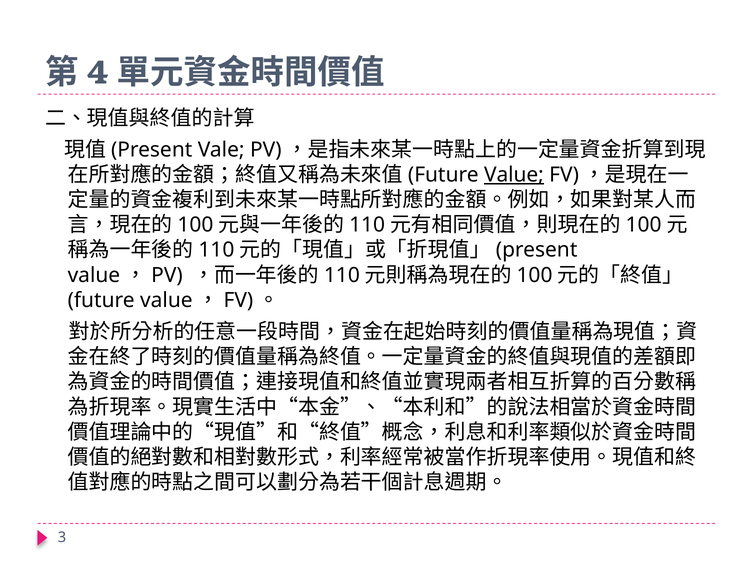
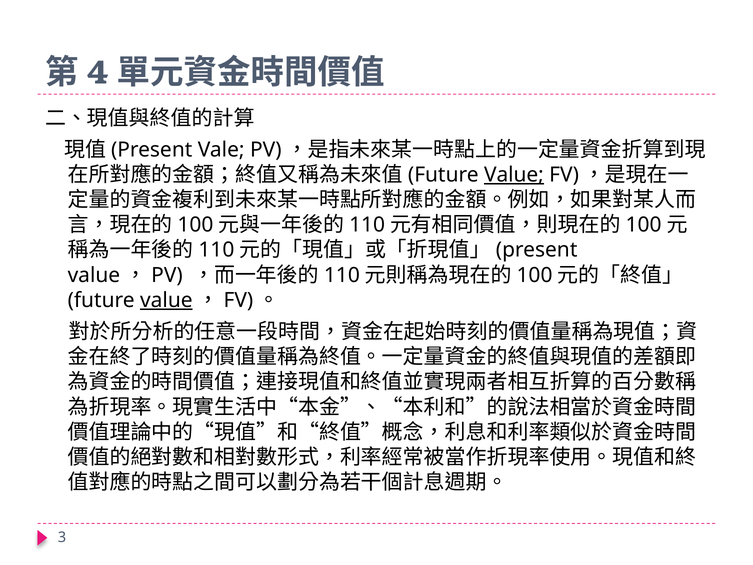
value underline: none -> present (166, 300)
